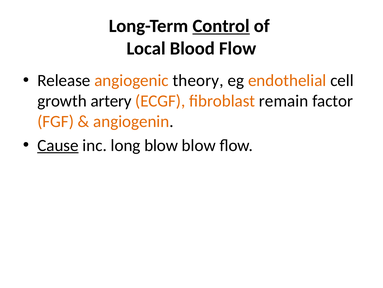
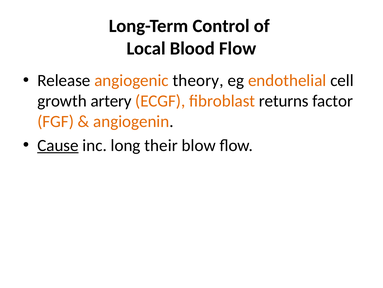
Control underline: present -> none (221, 26)
remain: remain -> returns (284, 101)
long blow: blow -> their (161, 145)
